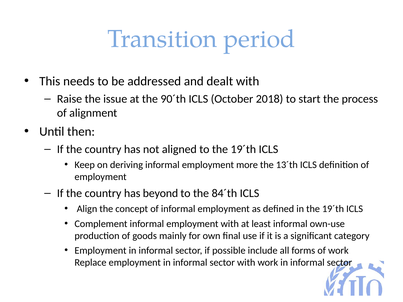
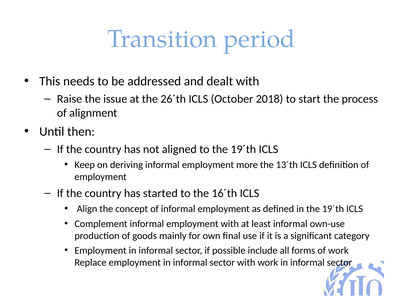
90´th: 90´th -> 26´th (173, 99)
beyond: beyond -> started (160, 193)
84´th: 84´th -> 16´th (224, 193)
